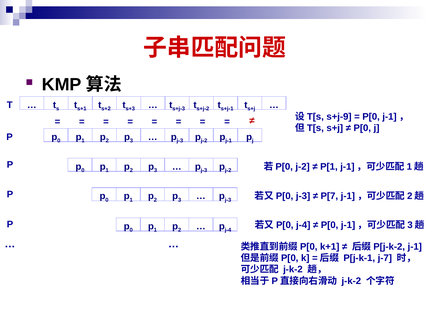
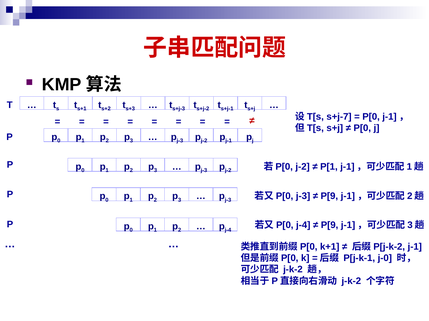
s+j-9: s+j-9 -> s+j-7 (339, 117)
P[7: P[7 -> P[9 (329, 197)
P[0: P[0 -> P[9 (330, 225)
j-7: j-7 -> j-0 (385, 259)
